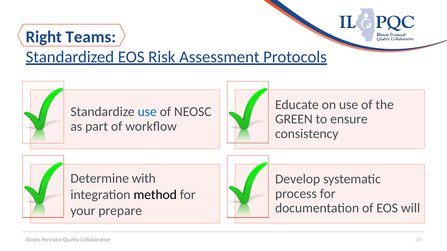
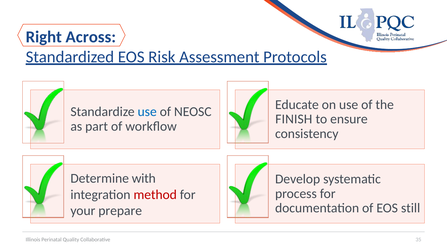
Teams: Teams -> Across (91, 37)
GREEN: GREEN -> FINISH (294, 119)
method colour: black -> red (155, 195)
will: will -> still (411, 209)
